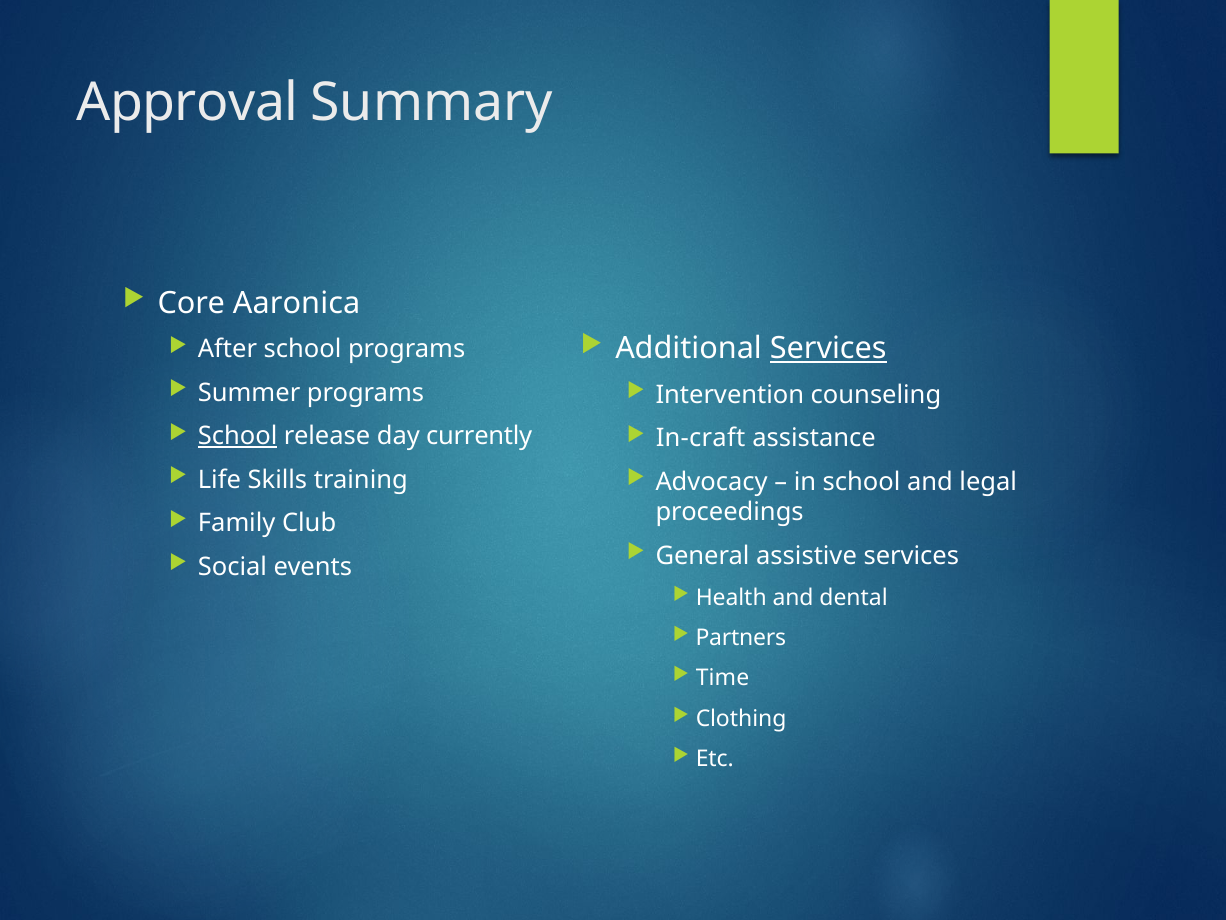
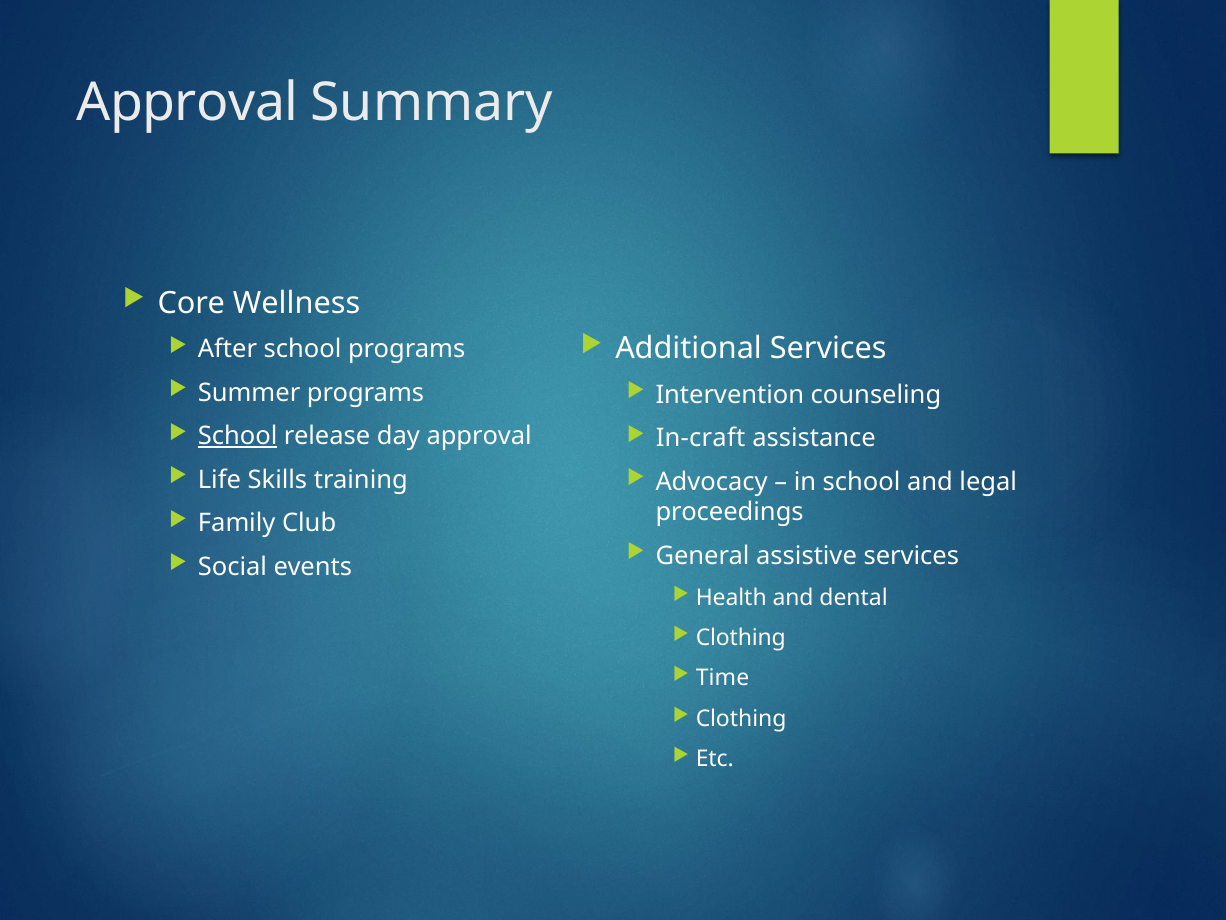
Aaronica: Aaronica -> Wellness (297, 303)
Services underline: present -> none (828, 348)
day currently: currently -> approval (479, 436)
Partners: Partners -> Clothing (741, 638)
